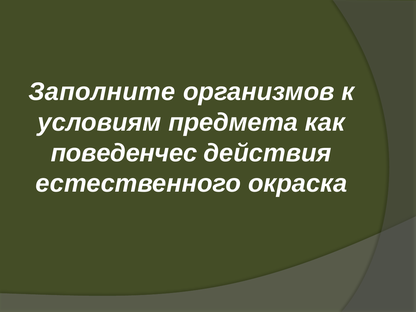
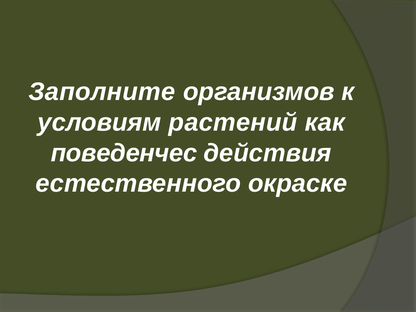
предмета: предмета -> растений (233, 122)
окраска: окраска -> окраске (298, 184)
